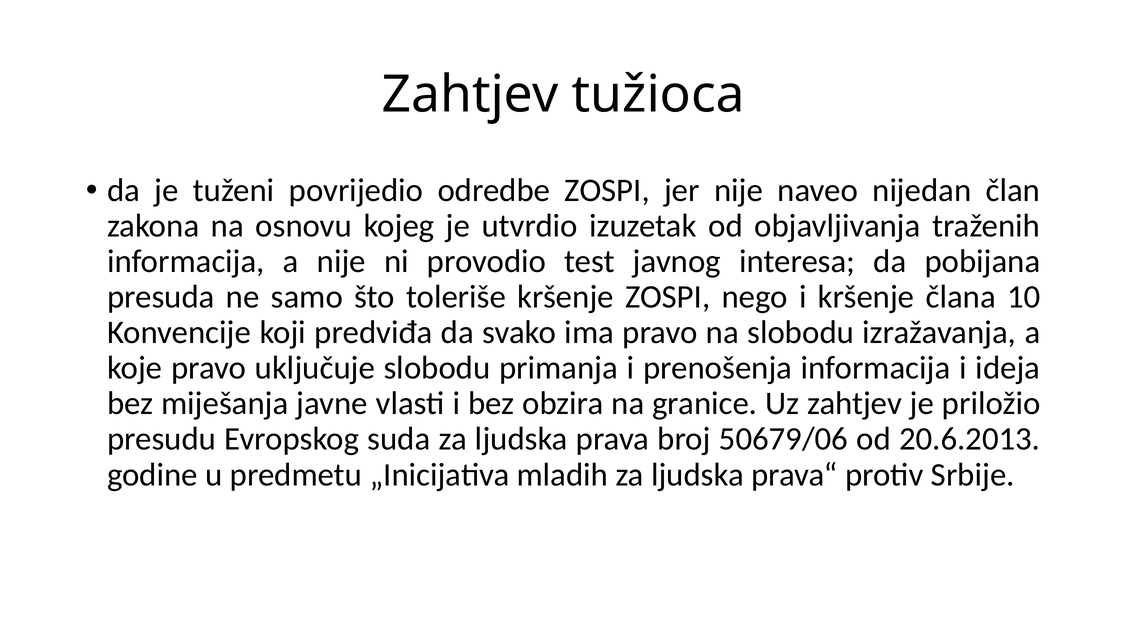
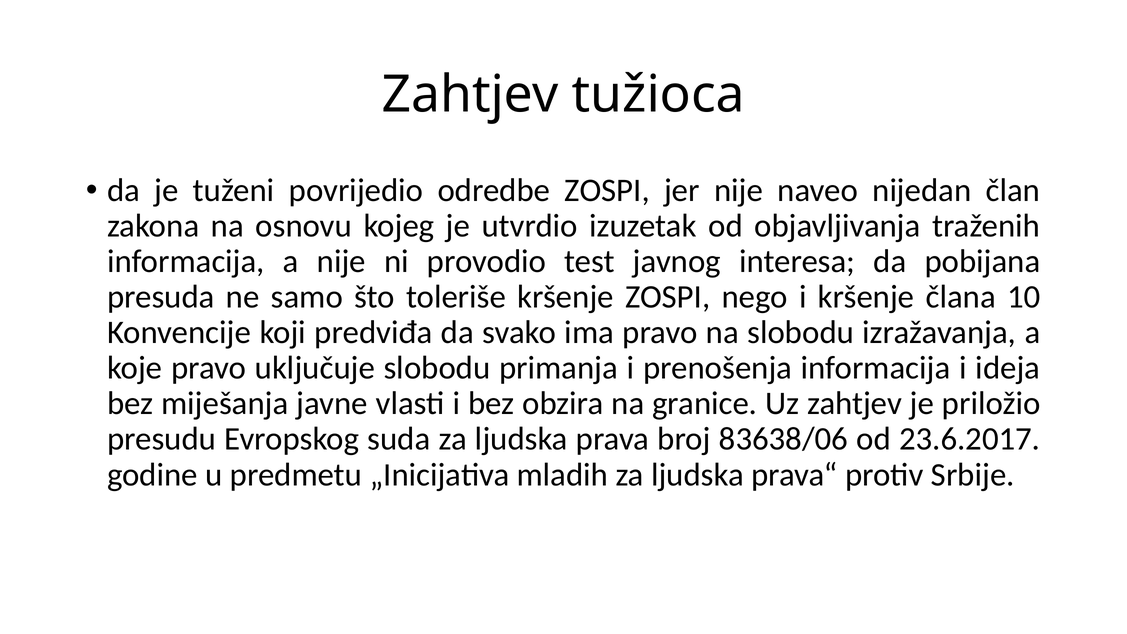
50679/06: 50679/06 -> 83638/06 (783, 439)
20.6.2013: 20.6.2013 -> 23.6.2017 (970, 439)
